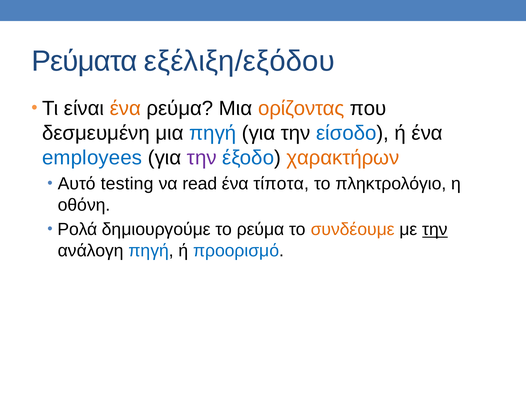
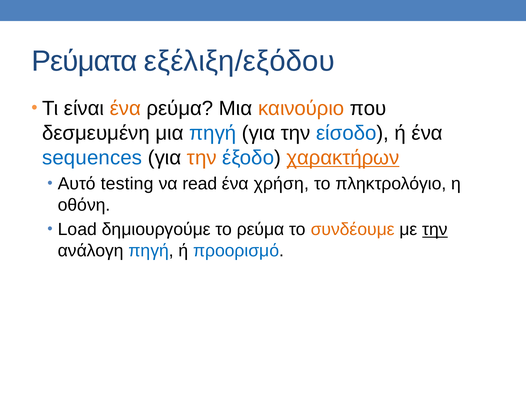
ορίζοντας: ορίζοντας -> καινούριο (301, 108)
employees: employees -> sequences (92, 158)
την colour: purple -> orange (202, 158)
χαρακτήρων underline: none -> present (343, 158)
τίποτα: τίποτα -> χρήση (281, 184)
Ρολά: Ρολά -> Load (77, 229)
